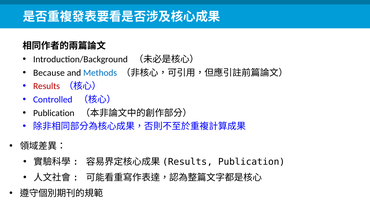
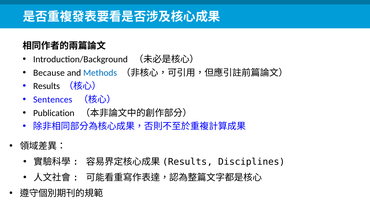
Results colour: red -> black (47, 86)
Controlled: Controlled -> Sentences (53, 100)
Publication: Publication -> Disciplines (251, 162)
